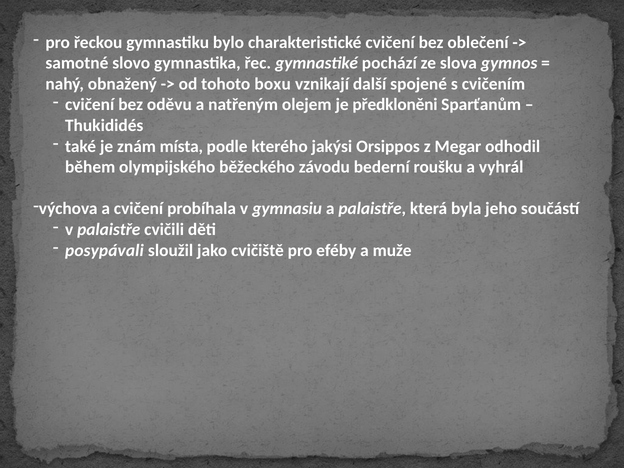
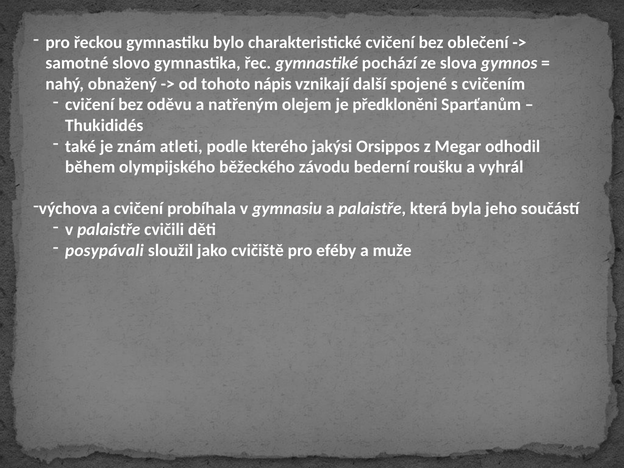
boxu: boxu -> nápis (273, 84)
místa: místa -> atleti (181, 146)
